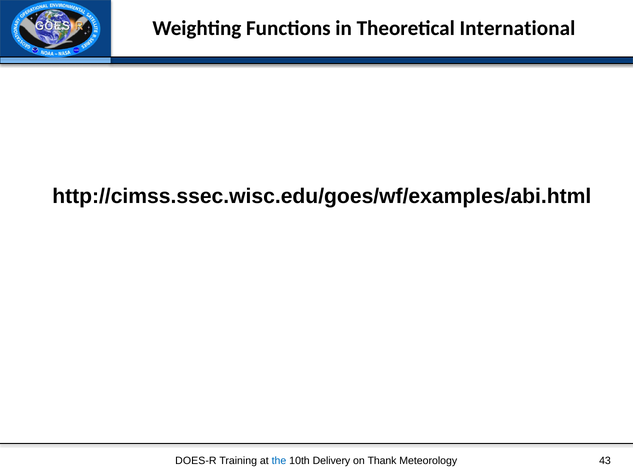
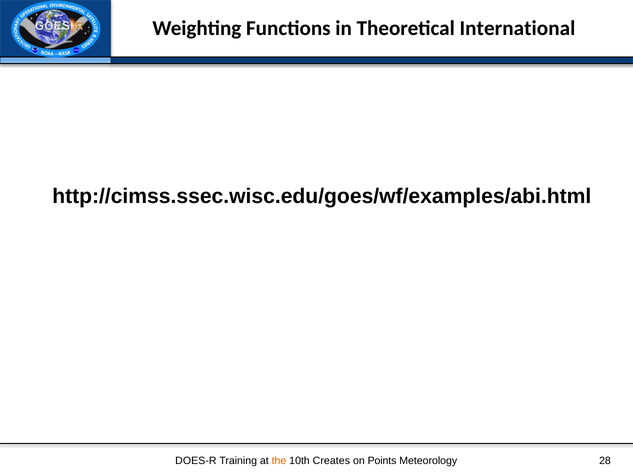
the colour: blue -> orange (279, 460)
Delivery: Delivery -> Creates (331, 460)
Thank: Thank -> Points (382, 460)
43: 43 -> 28 (605, 460)
